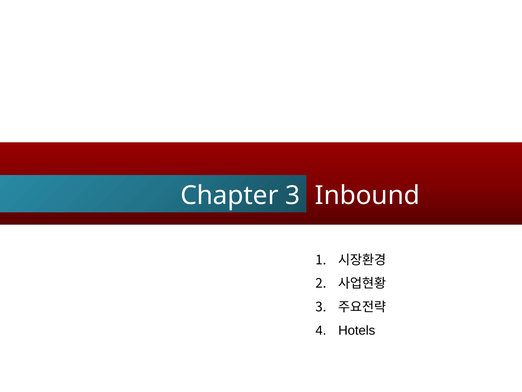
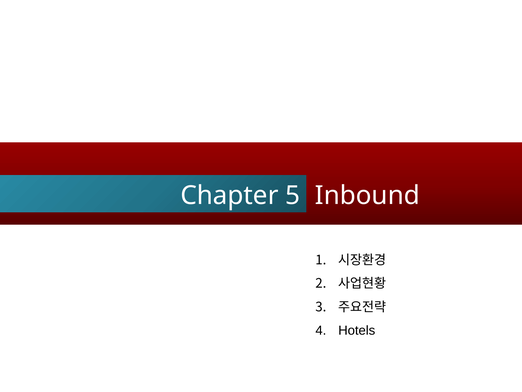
Chapter 3: 3 -> 5 (293, 195)
